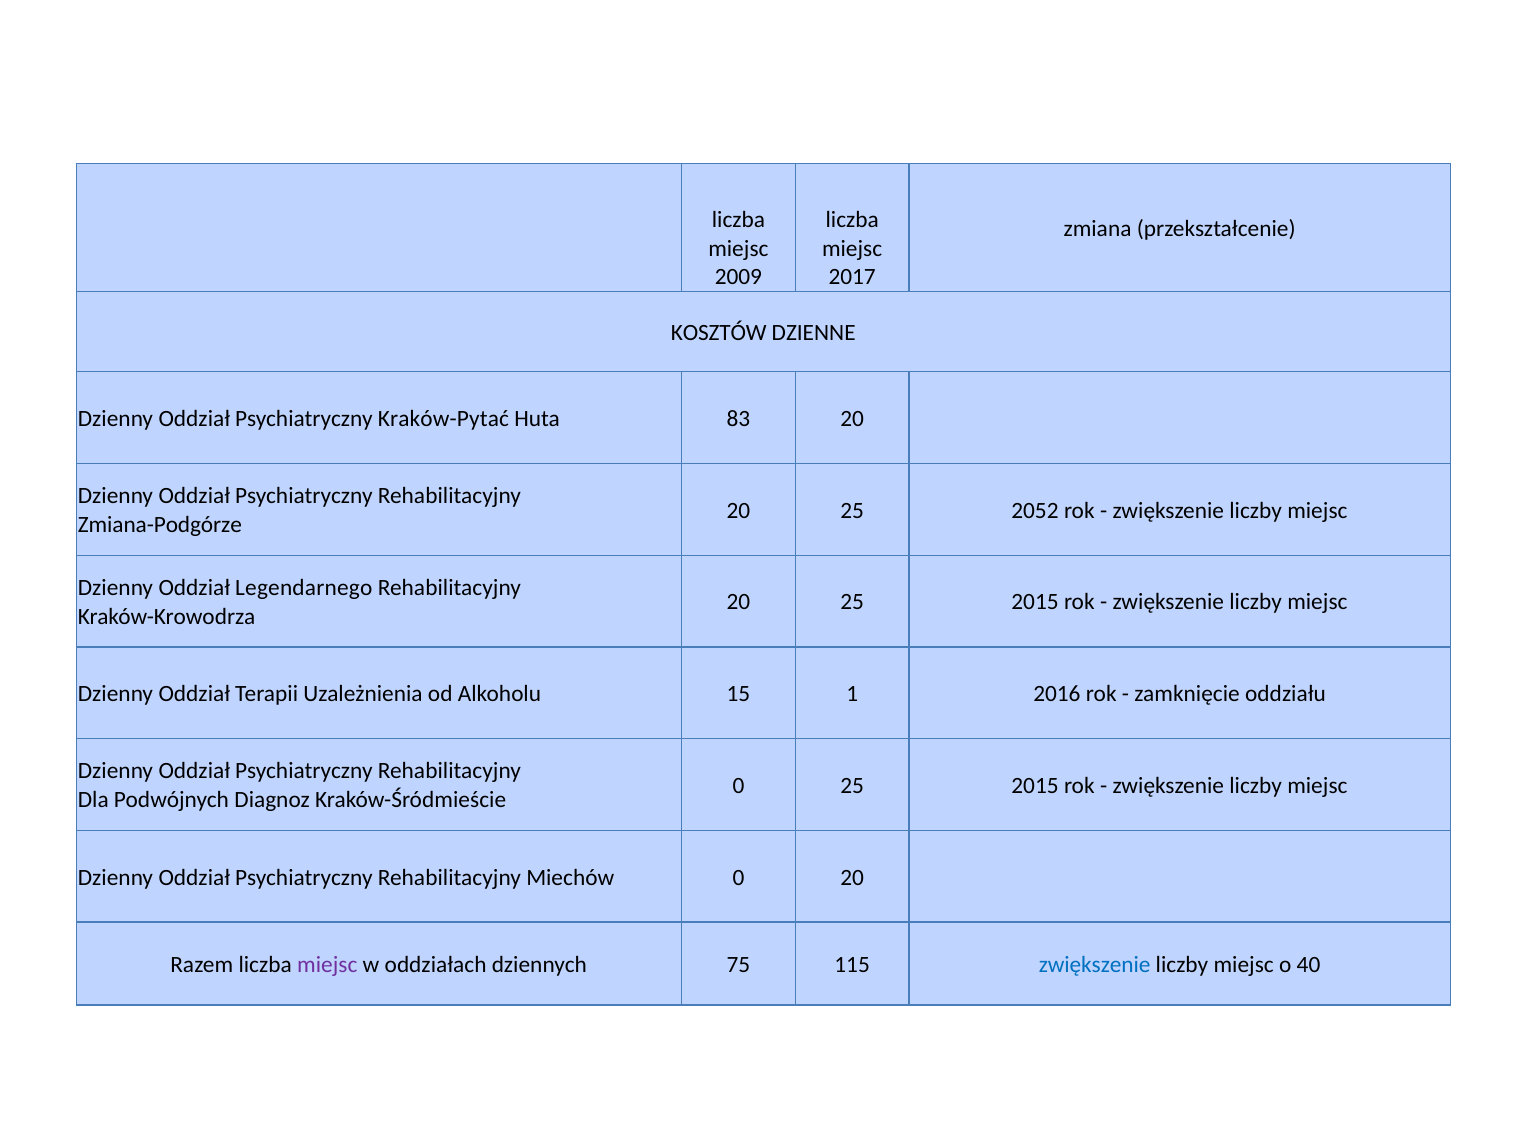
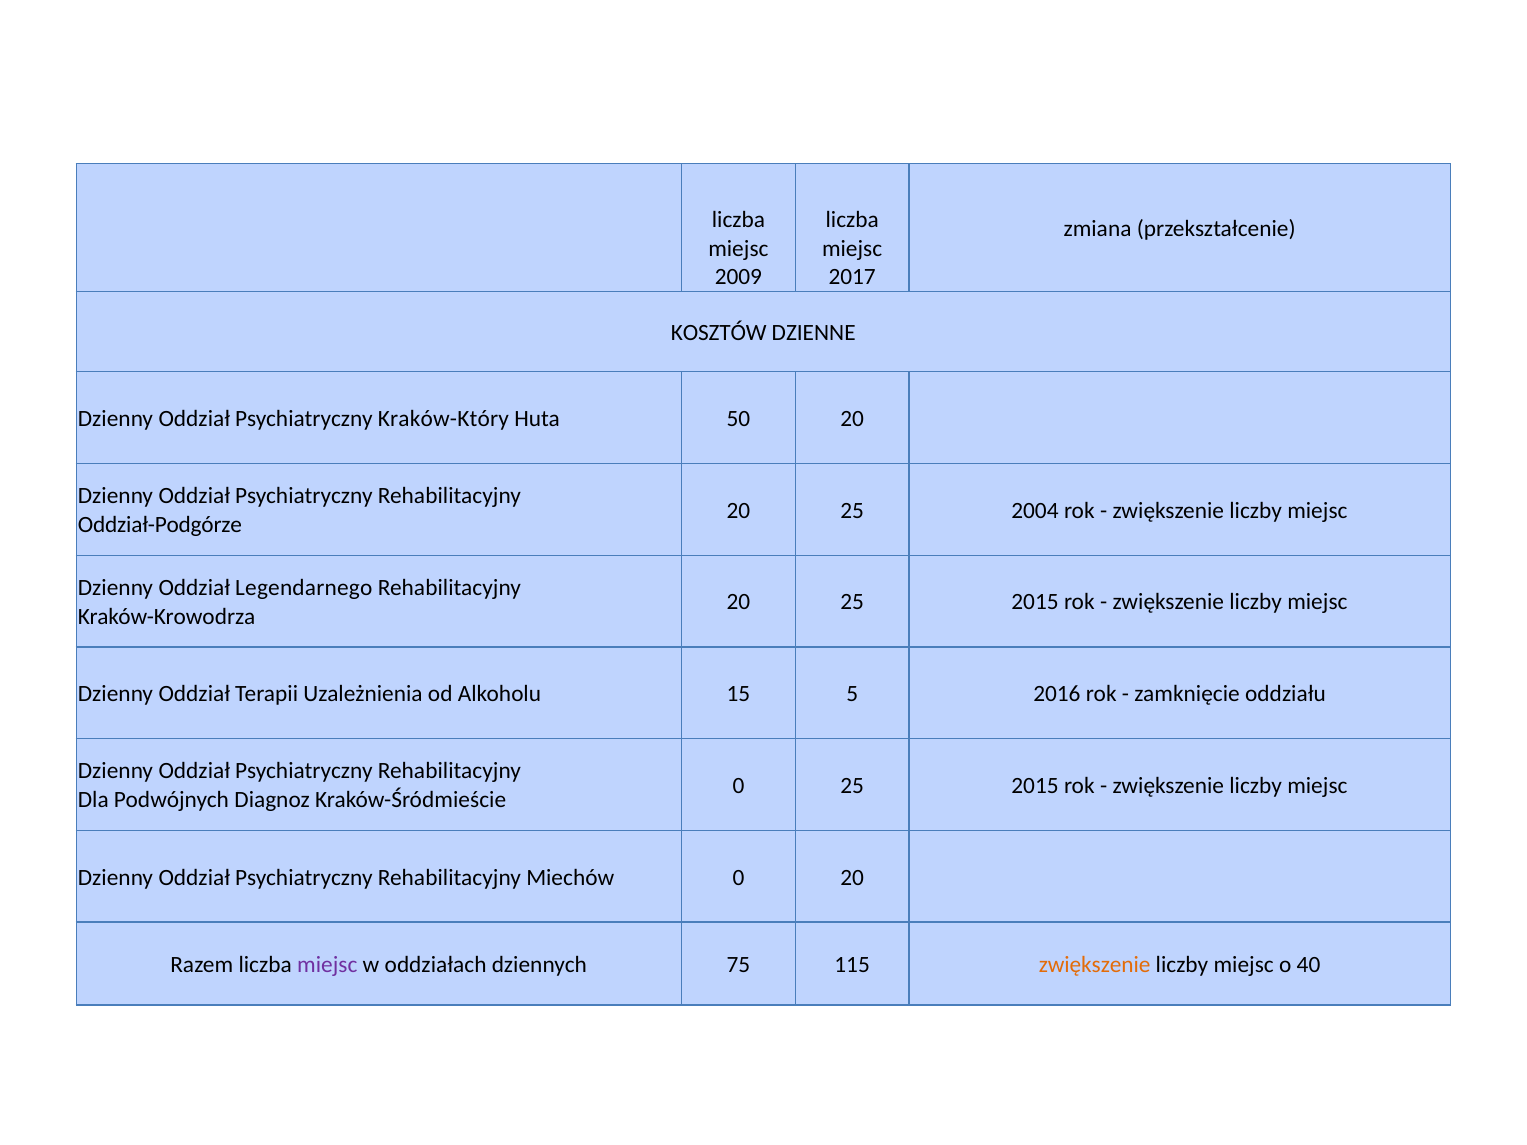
Kraków-Pytać: Kraków-Pytać -> Kraków-Który (443, 419)
83: 83 -> 50 (738, 419)
2052: 2052 -> 2004 (1035, 511)
Zmiana-Podgórze: Zmiana-Podgórze -> Oddział-Podgórze (160, 525)
1: 1 -> 5 (852, 694)
zwiększenie colour: blue -> orange (1095, 965)
